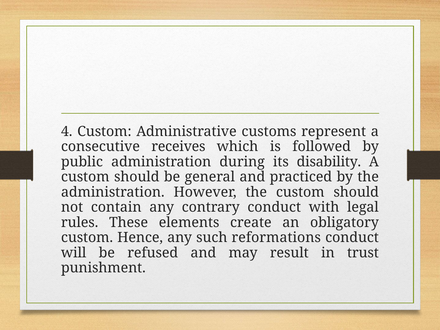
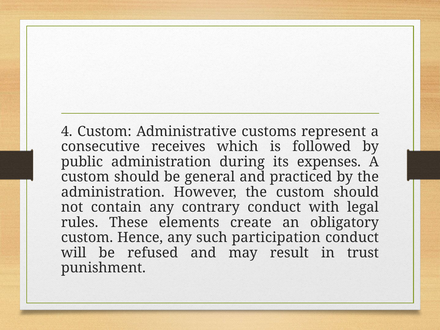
disability: disability -> expenses (329, 162)
reformations: reformations -> participation (276, 238)
